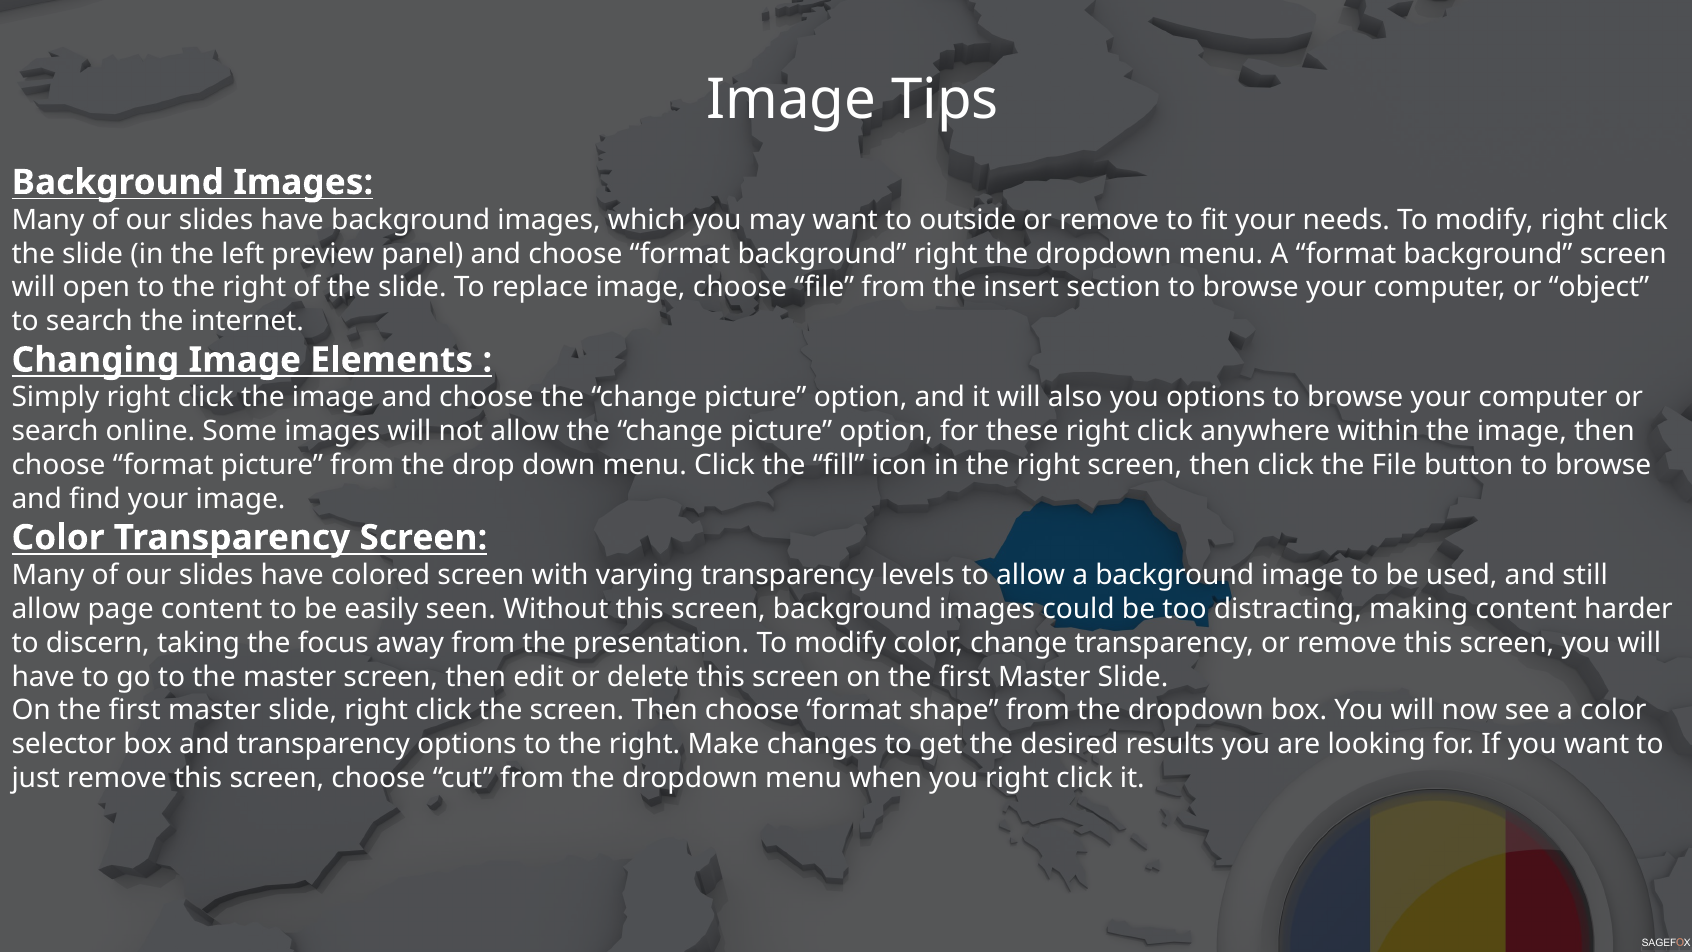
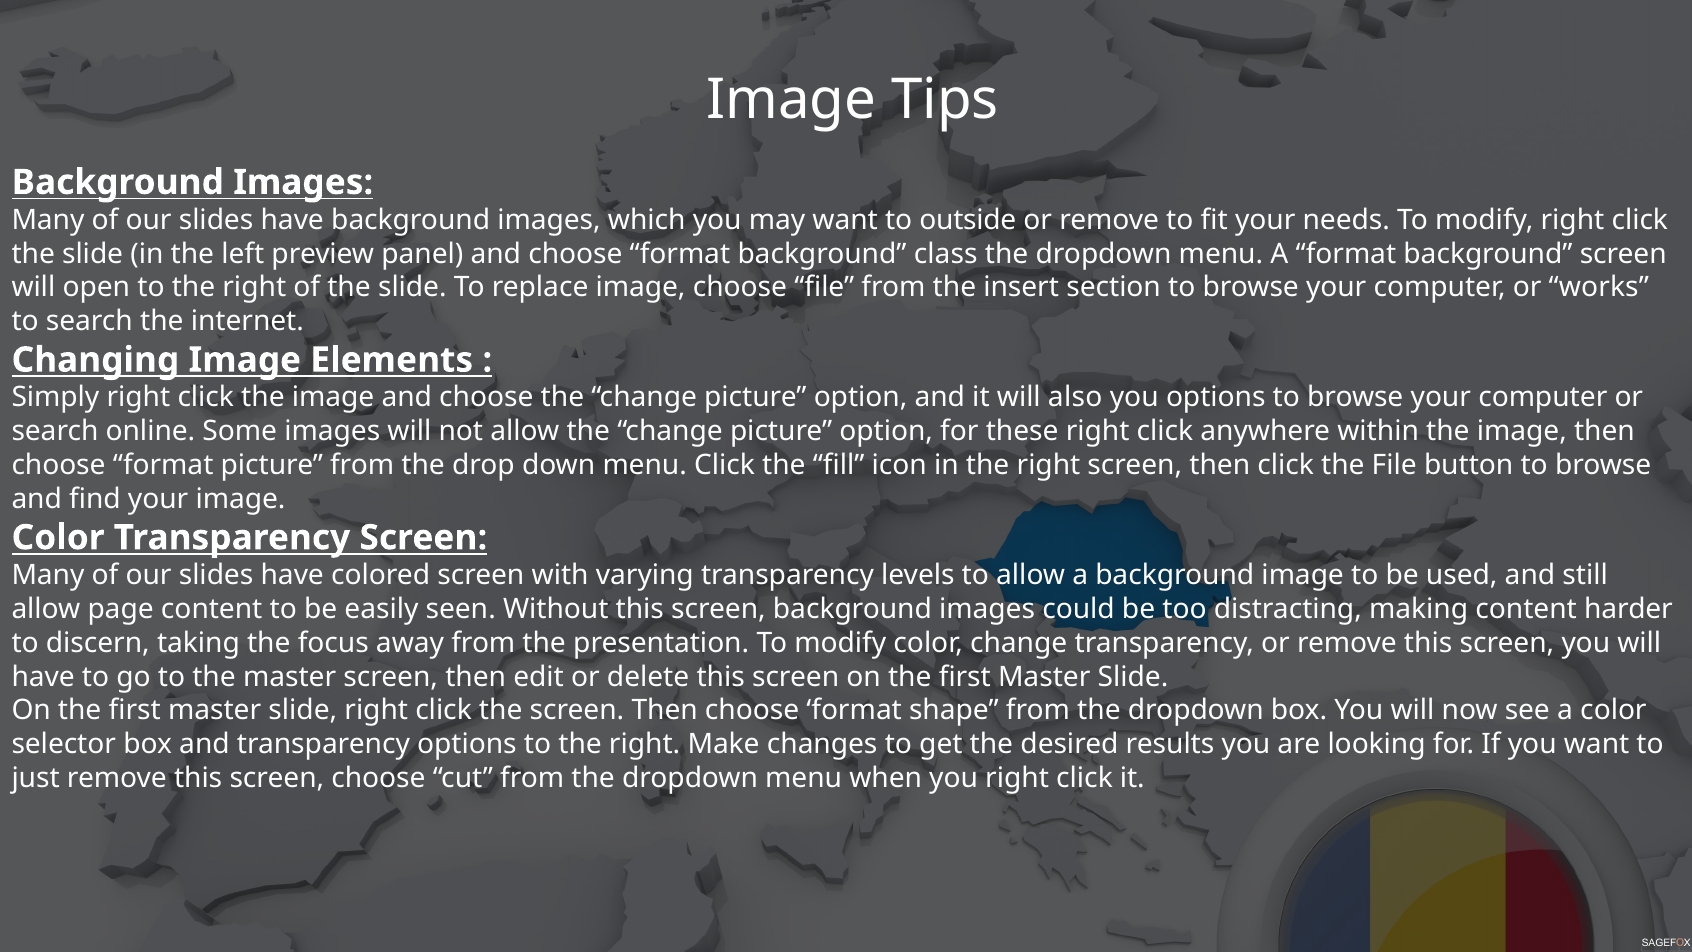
background right: right -> class (946, 254)
object: object -> works (1599, 288)
